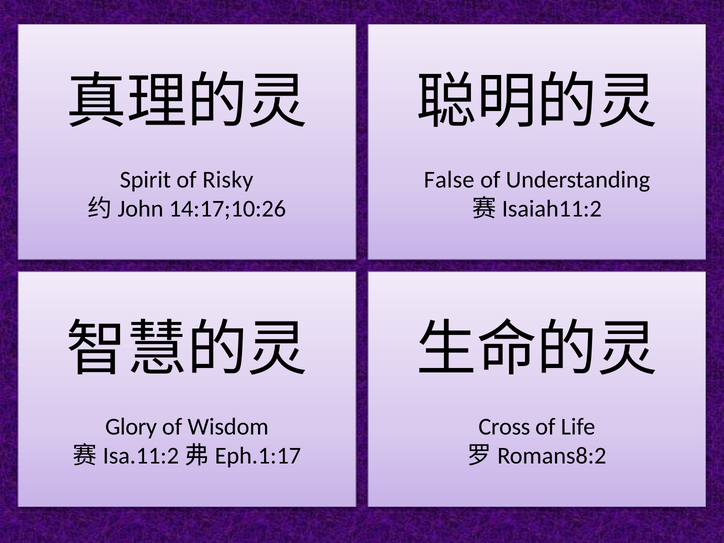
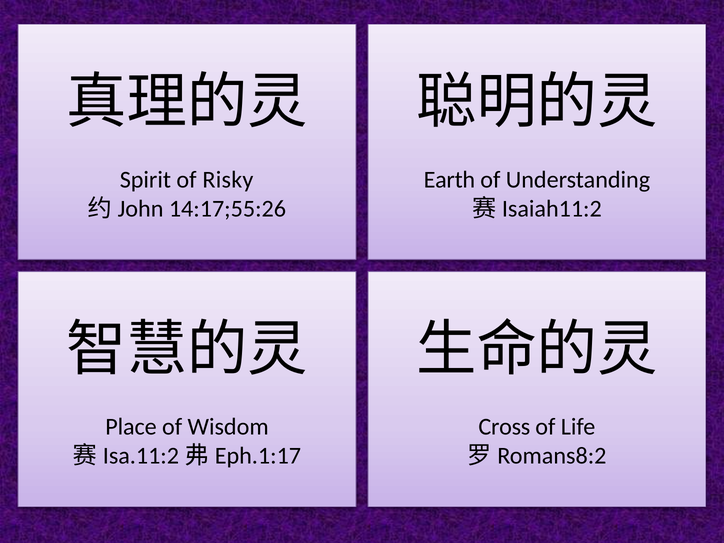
False: False -> Earth (449, 180)
14:17;10:26: 14:17;10:26 -> 14:17;55:26 (227, 209)
Glory: Glory -> Place (131, 427)
